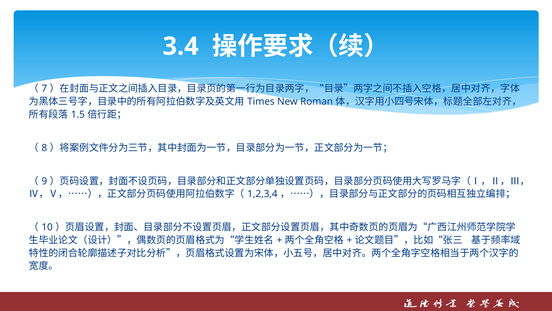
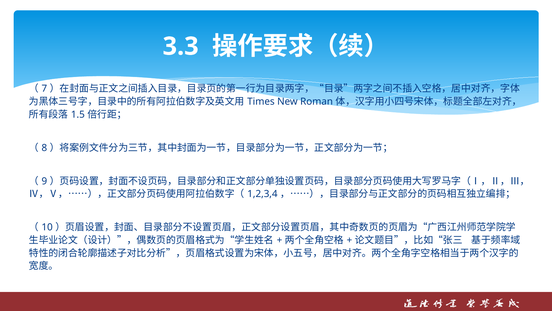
3.4: 3.4 -> 3.3 (181, 46)
